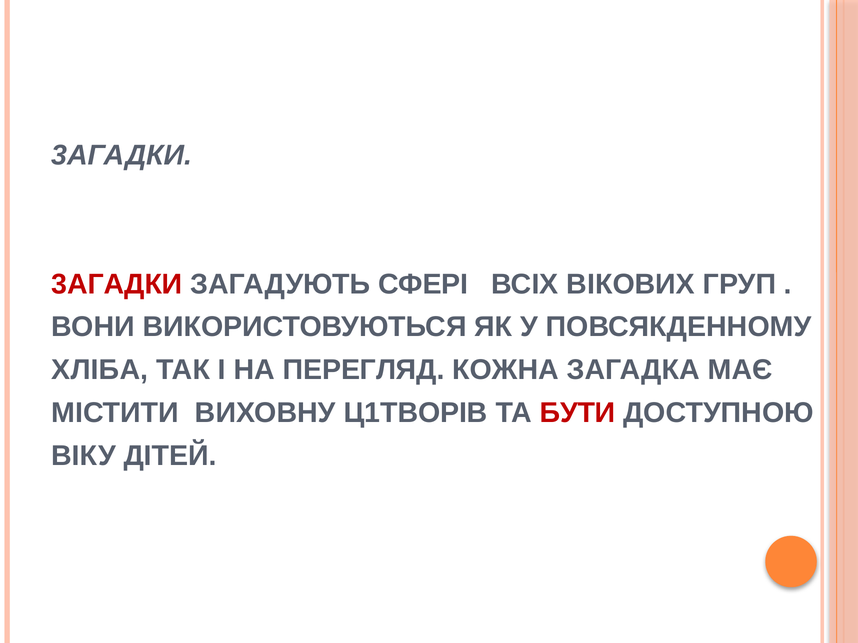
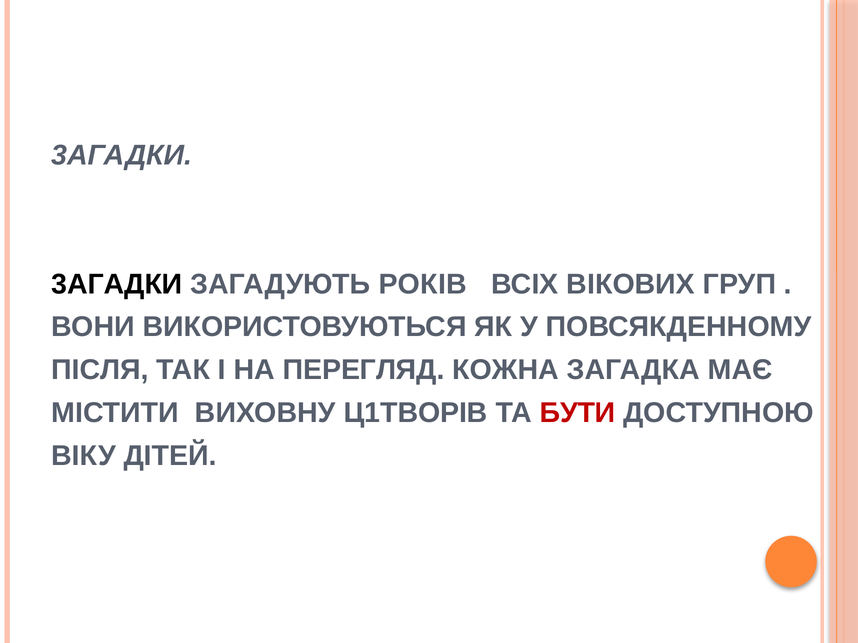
3АГАДКИ colour: red -> black (117, 284)
СФЕРІ: СФЕРІ -> РОКІВ (423, 284)
ХЛІБА: ХЛІБА -> ПІСЛЯ (100, 370)
